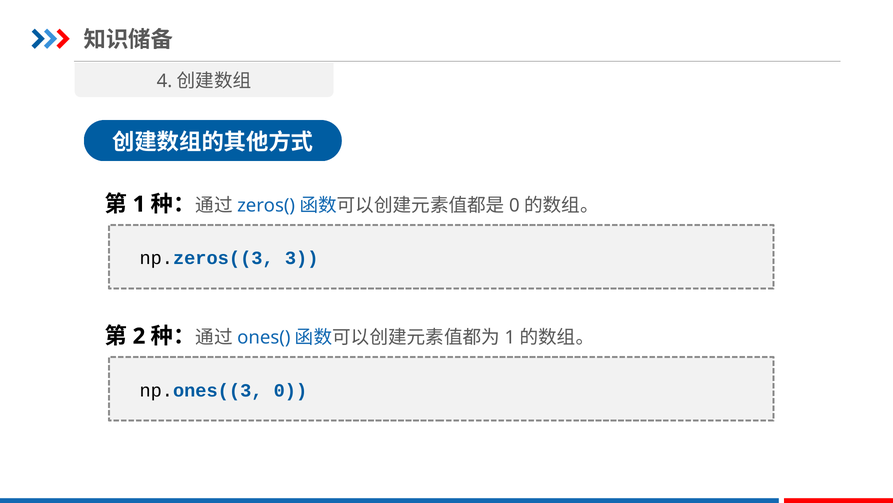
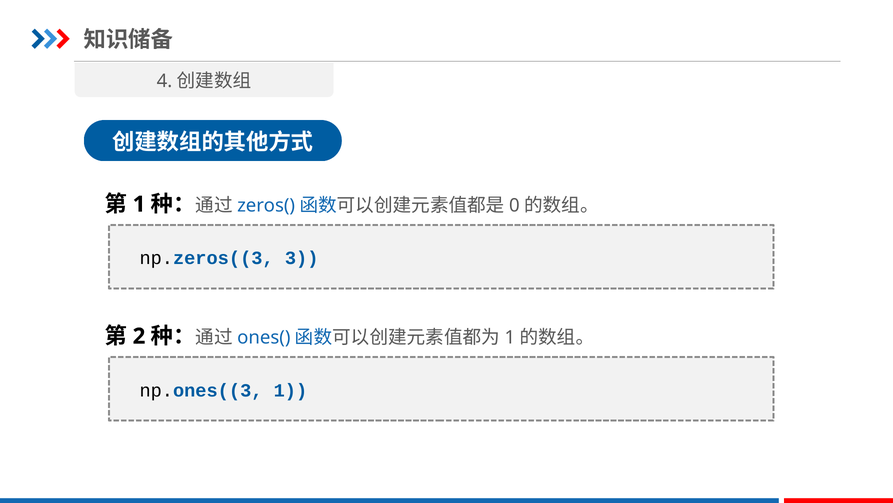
np.ones((3 0: 0 -> 1 (290, 390)
